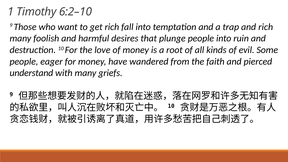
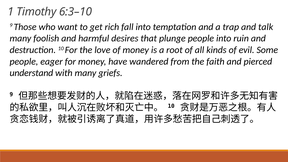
6:2–10: 6:2–10 -> 6:3–10 (75, 12)
and rich: rich -> talk (266, 27)
